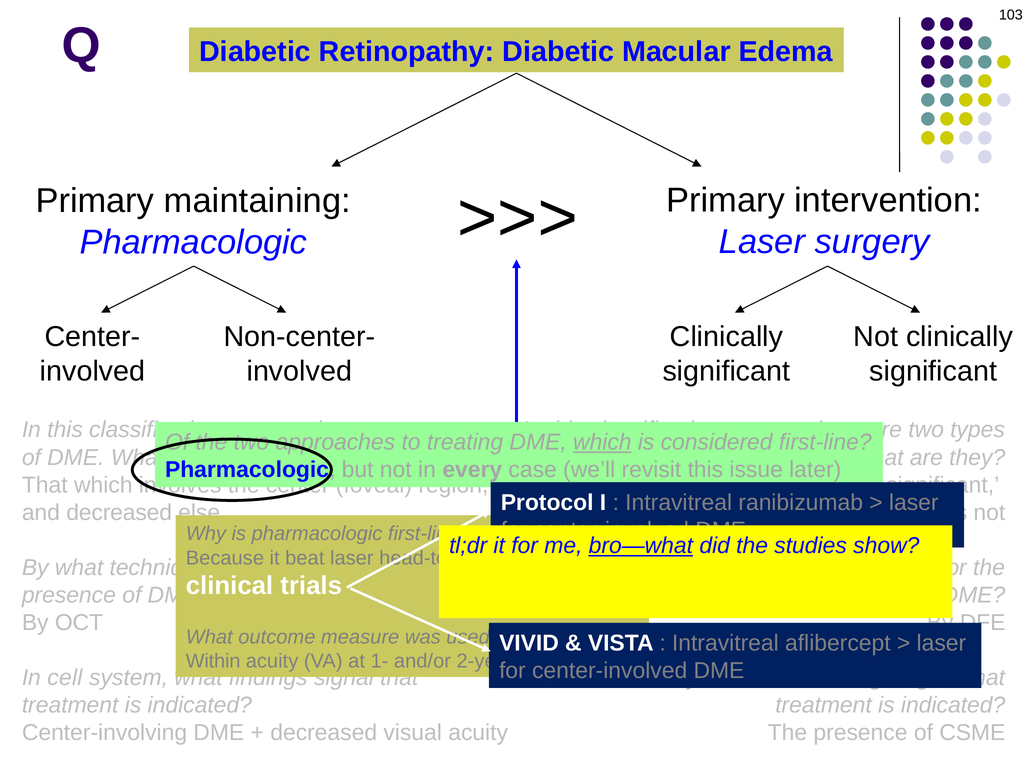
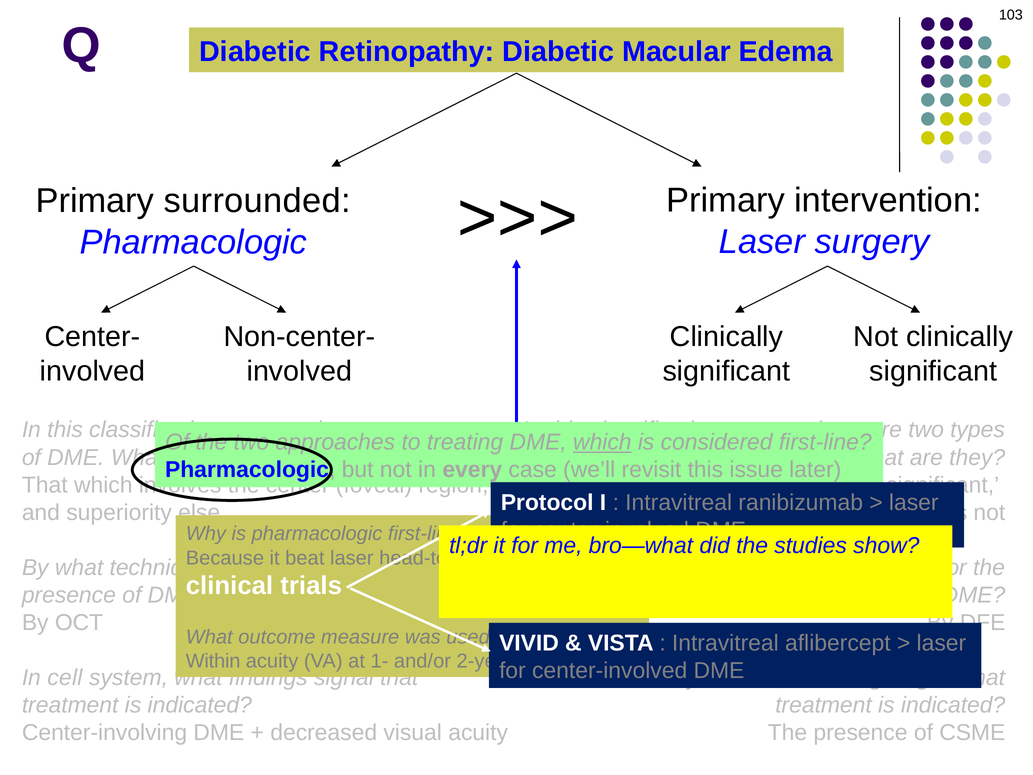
Primary maintaining: maintaining -> surrounded (257, 201)
and decreased: decreased -> superiority (119, 512)
bro—what underline: present -> none (641, 546)
